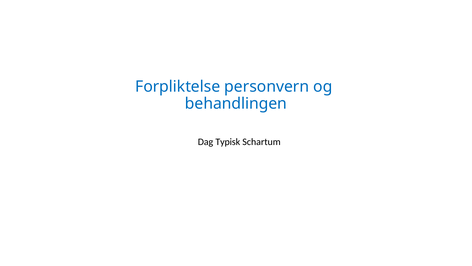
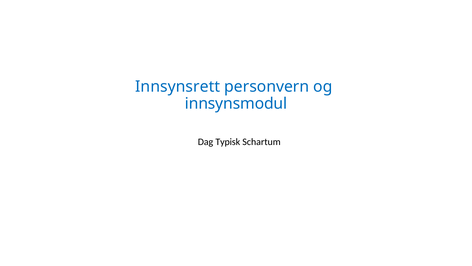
Forpliktelse: Forpliktelse -> Innsynsrett (178, 87)
behandlingen: behandlingen -> innsynsmodul (236, 104)
